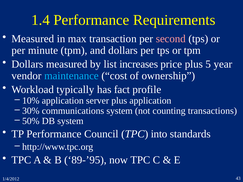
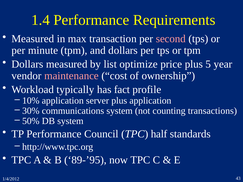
increases: increases -> optimize (139, 64)
maintenance colour: light blue -> pink (72, 76)
into: into -> half (159, 134)
